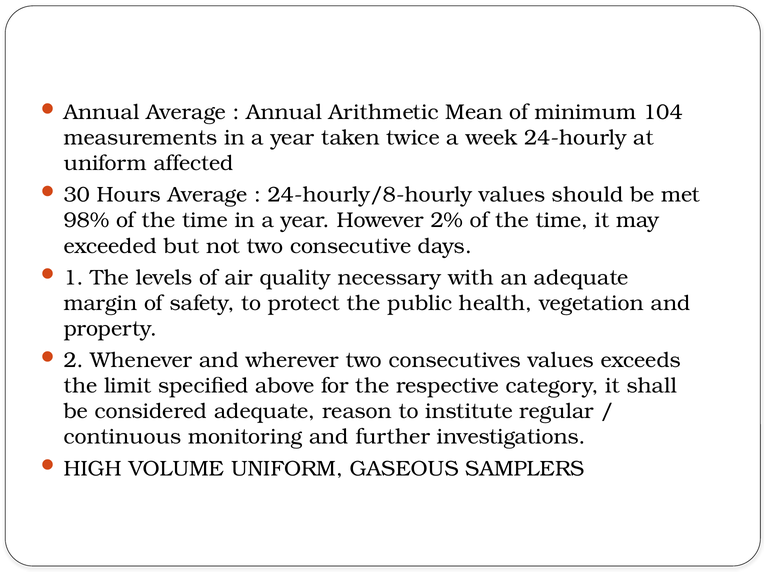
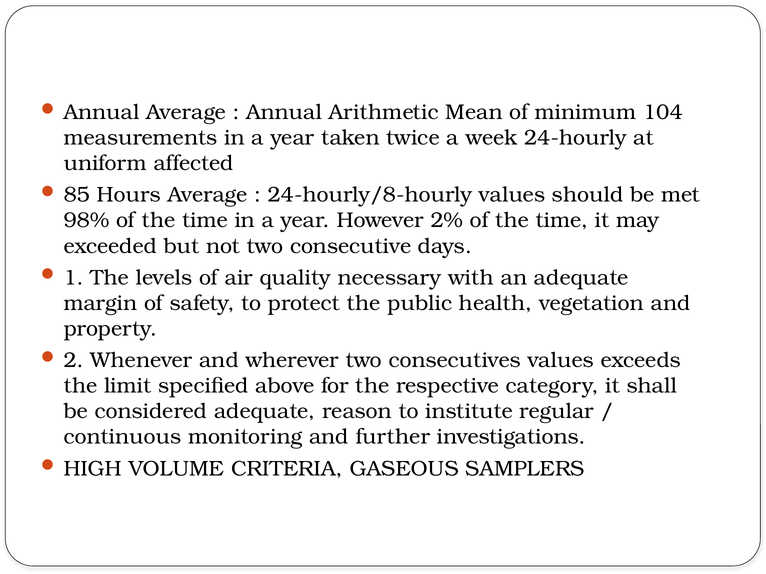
30: 30 -> 85 (77, 195)
VOLUME UNIFORM: UNIFORM -> CRITERIA (287, 469)
